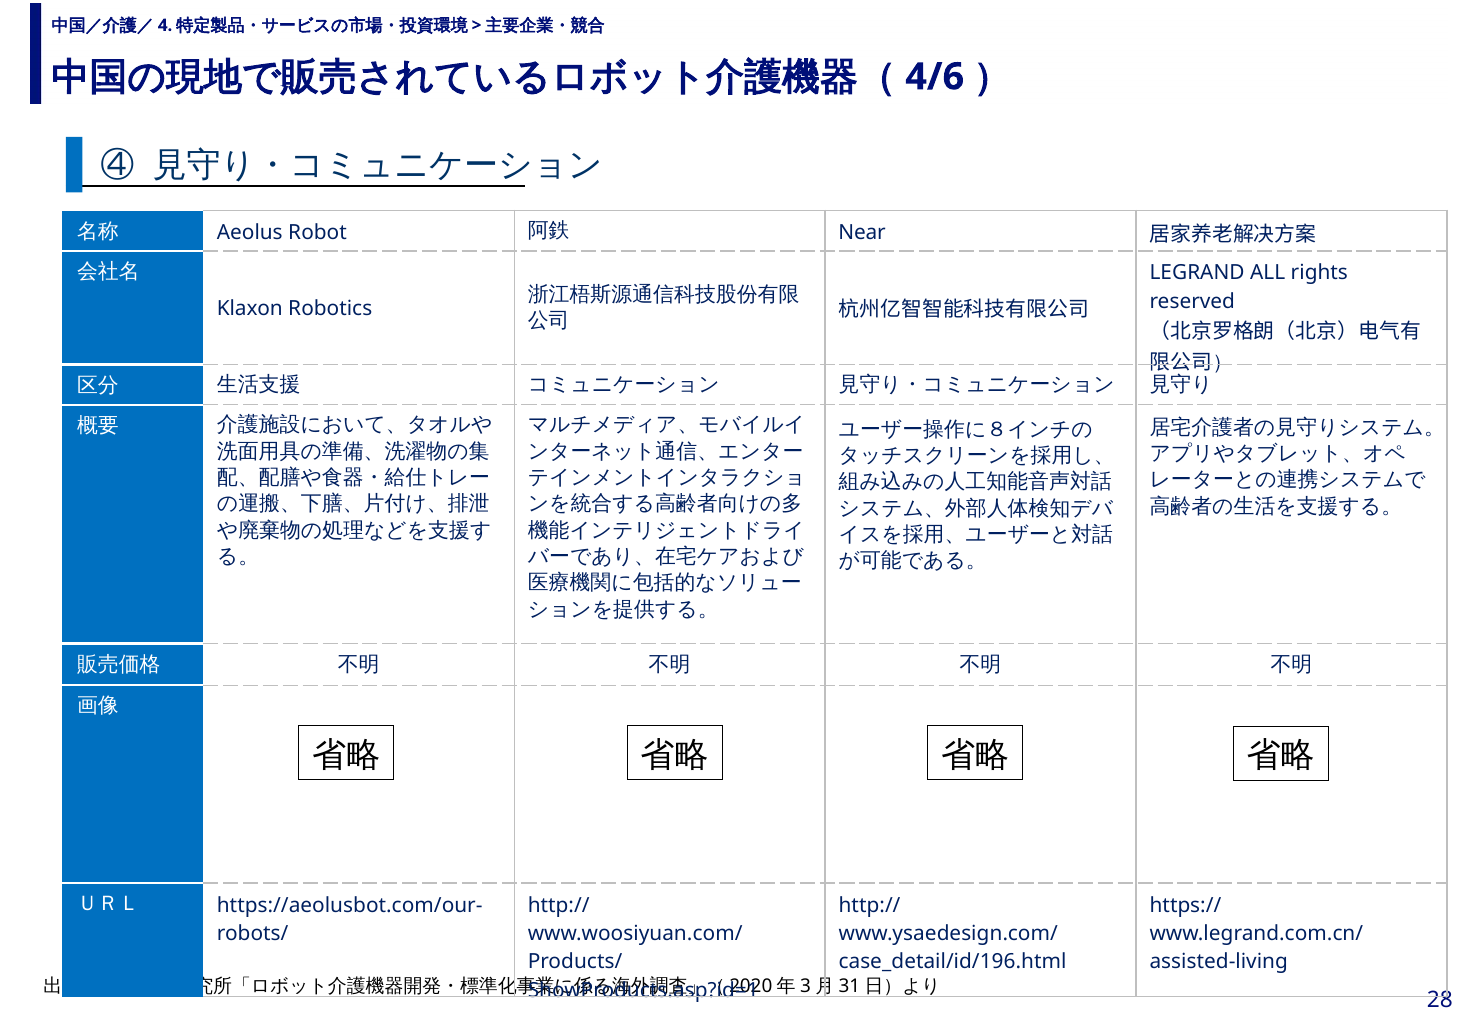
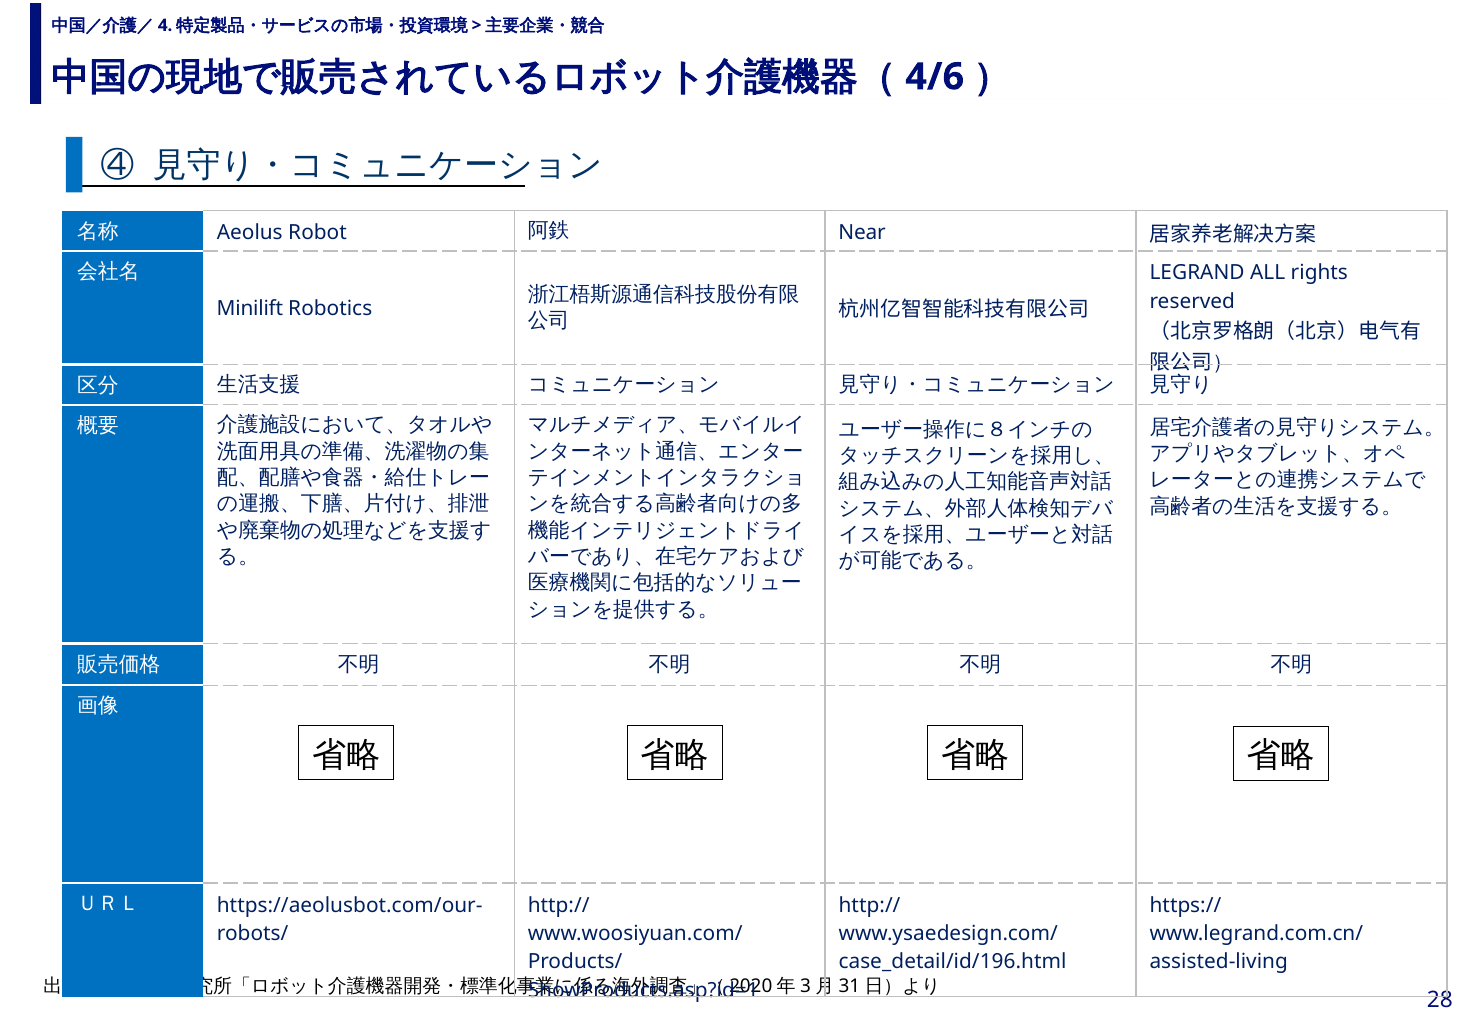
Klaxon: Klaxon -> Minilift (250, 309)
